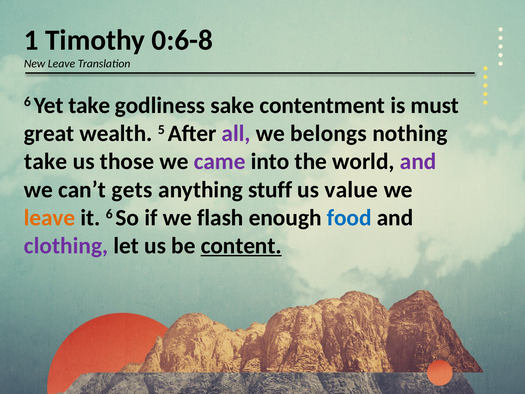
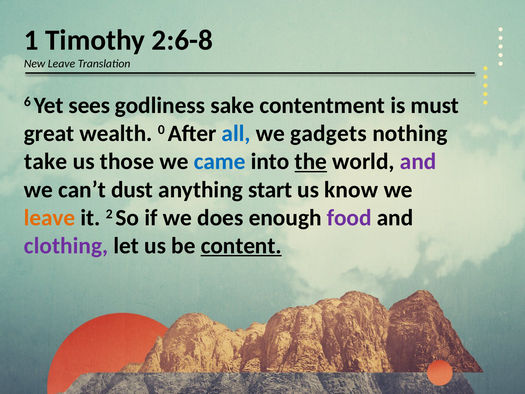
0:6-8: 0:6-8 -> 2:6-8 (182, 40)
Yet take: take -> sees (89, 106)
5: 5 -> 0 (161, 130)
all colour: purple -> blue (236, 134)
belongs: belongs -> gadgets (329, 134)
came colour: purple -> blue (220, 162)
the underline: none -> present (311, 162)
gets: gets -> dust (132, 190)
stuff: stuff -> start (270, 190)
value: value -> know (351, 190)
it 6: 6 -> 2 (109, 214)
flash: flash -> does (220, 218)
food colour: blue -> purple (349, 218)
